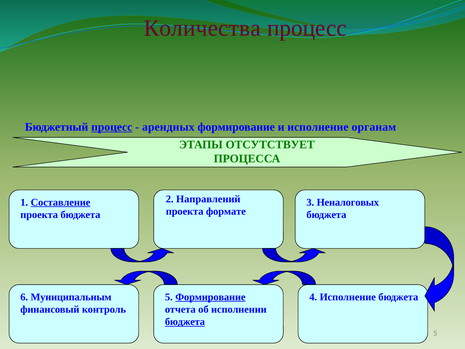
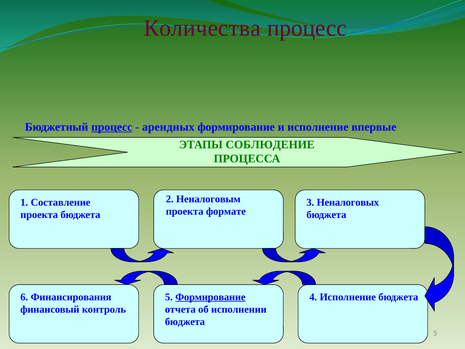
органам: органам -> впервые (374, 127)
ОТСУТСТВУЕТ: ОТСУТСТВУЕТ -> СОБЛЮДЕНИЕ (270, 145)
Направлений: Направлений -> Неналоговым (208, 199)
Составление underline: present -> none (61, 202)
Муниципальным: Муниципальным -> Финансирования (71, 297)
бюджета underline: present -> none (185, 322)
